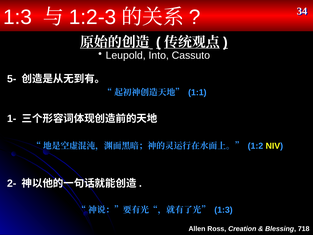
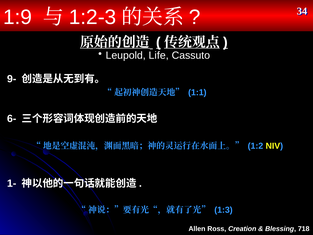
1:3: 1:3 -> 1:9 (18, 17)
Into: Into -> Life (159, 55)
5-: 5- -> 9- (12, 79)
1-: 1- -> 6- (12, 119)
2-: 2- -> 1- (12, 183)
